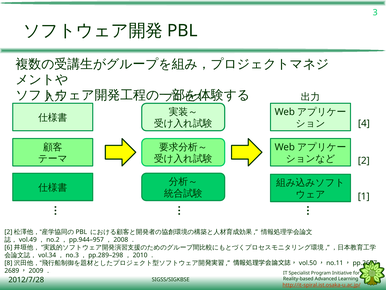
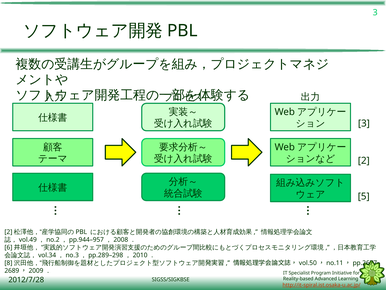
4: 4 -> 3 (364, 123)
1: 1 -> 5 (364, 196)
